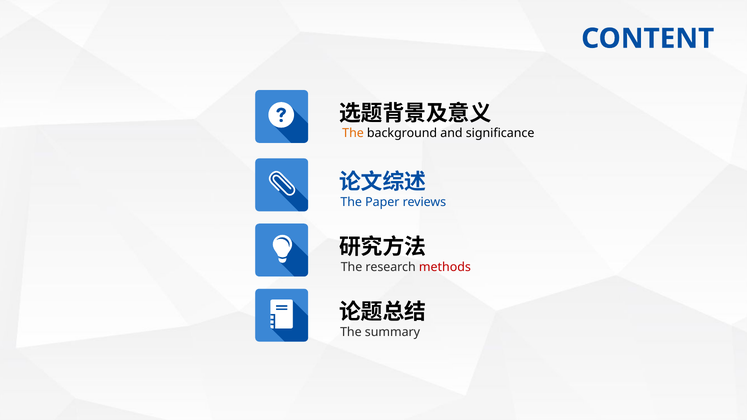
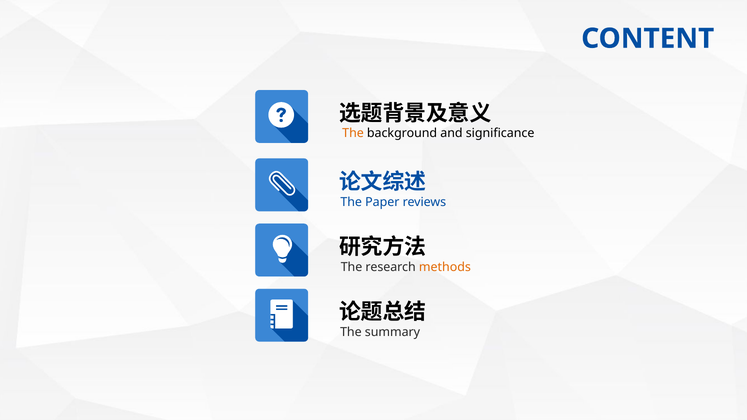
methods colour: red -> orange (445, 267)
